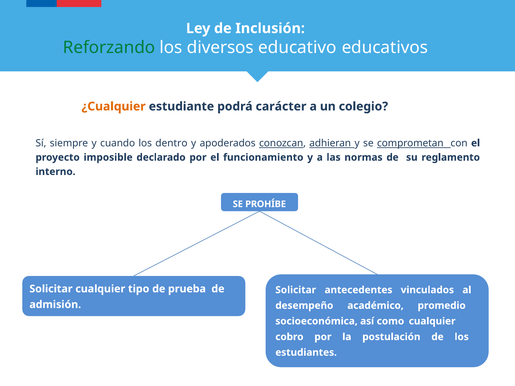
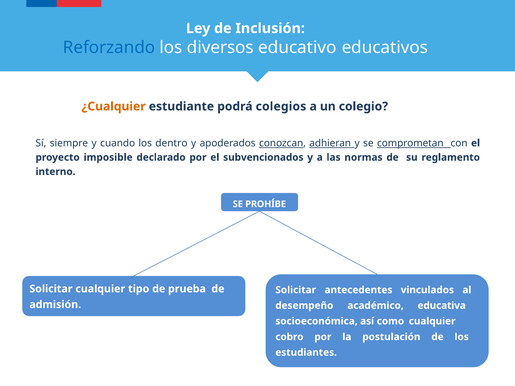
Reforzando colour: green -> blue (109, 48)
carácter: carácter -> colegios (281, 106)
funcionamiento: funcionamiento -> subvencionados (263, 157)
promedio: promedio -> educativa (442, 306)
